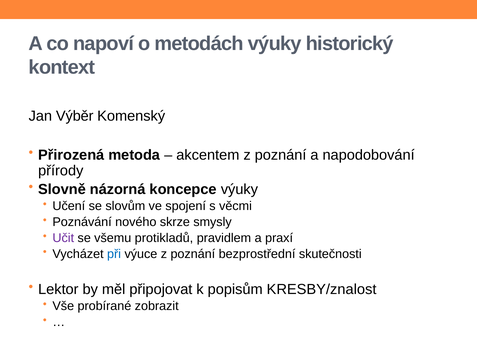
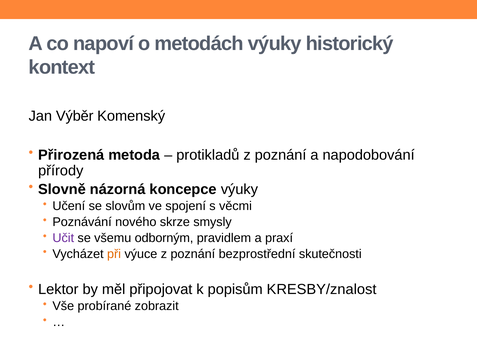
akcentem: akcentem -> protikladů (208, 155)
protikladů: protikladů -> odborným (164, 238)
při colour: blue -> orange (114, 254)
